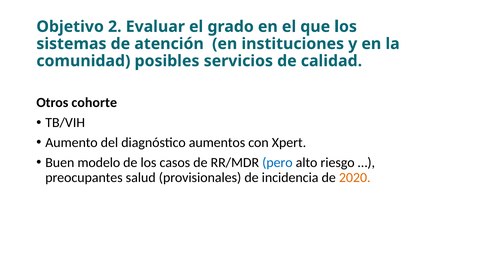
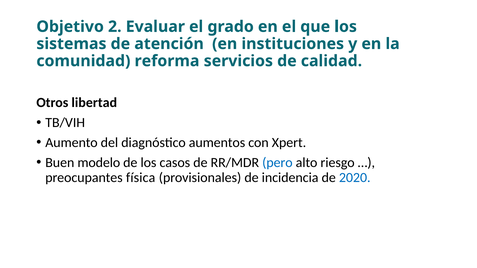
posibles: posibles -> reforma (167, 61)
cohorte: cohorte -> libertad (94, 103)
salud: salud -> física (141, 178)
2020 colour: orange -> blue (355, 178)
